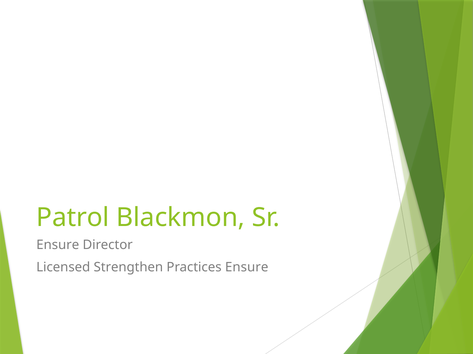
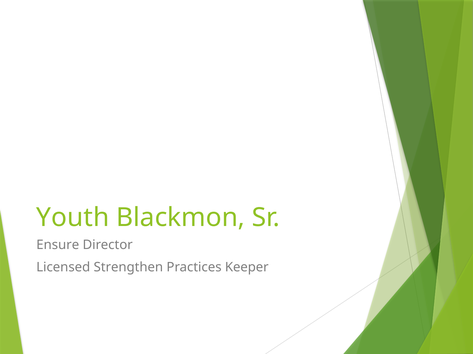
Patrol: Patrol -> Youth (73, 218)
Practices Ensure: Ensure -> Keeper (247, 268)
